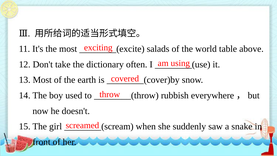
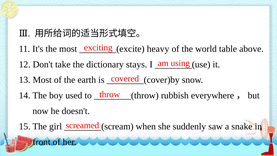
salads: salads -> heavy (158, 49)
often: often -> stays (137, 64)
